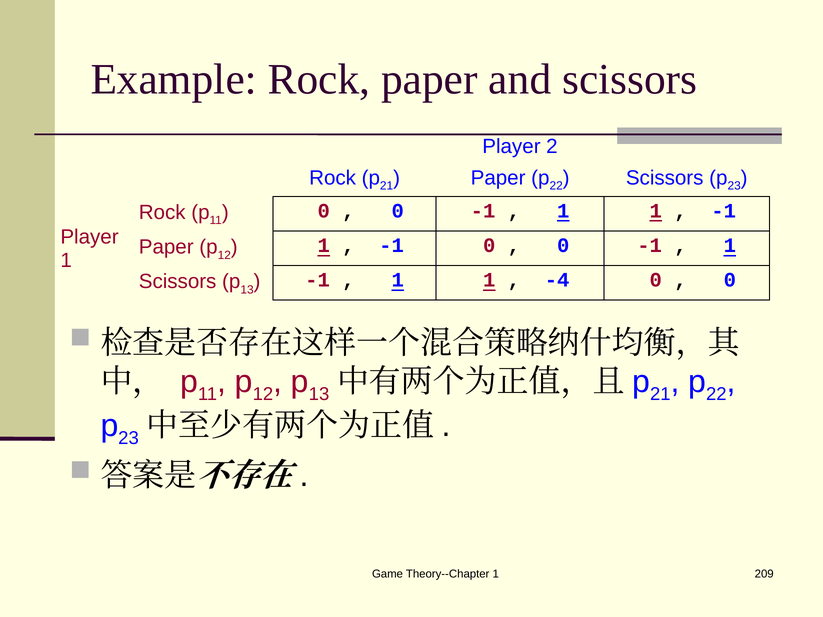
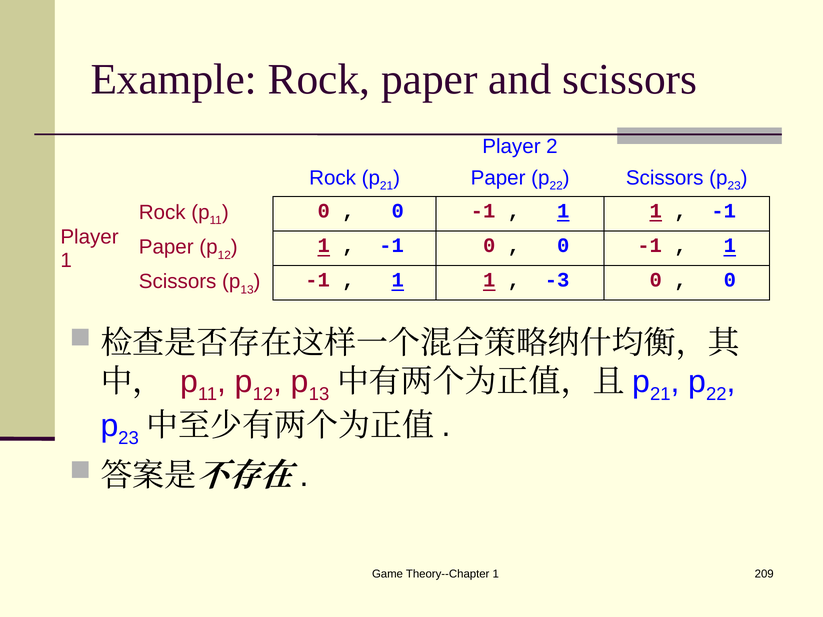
-4: -4 -> -3 (557, 280)
